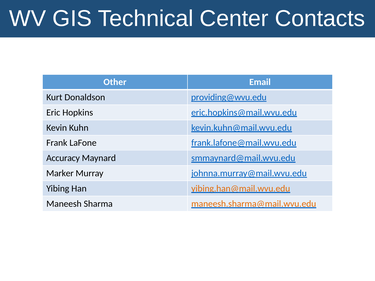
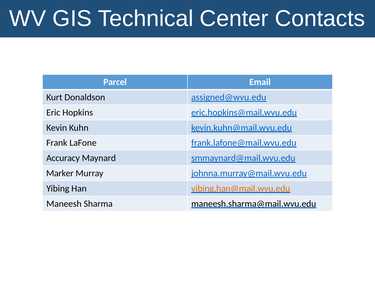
Other: Other -> Parcel (115, 82)
providing@wvu.edu: providing@wvu.edu -> assigned@wvu.edu (229, 97)
maneesh.sharma@mail.wvu.edu colour: orange -> black (254, 204)
